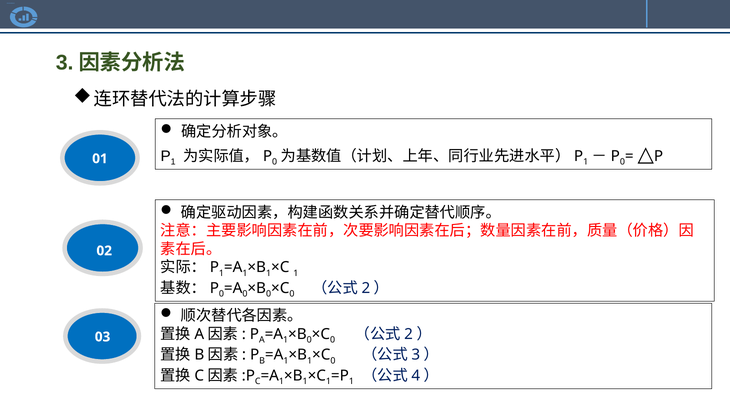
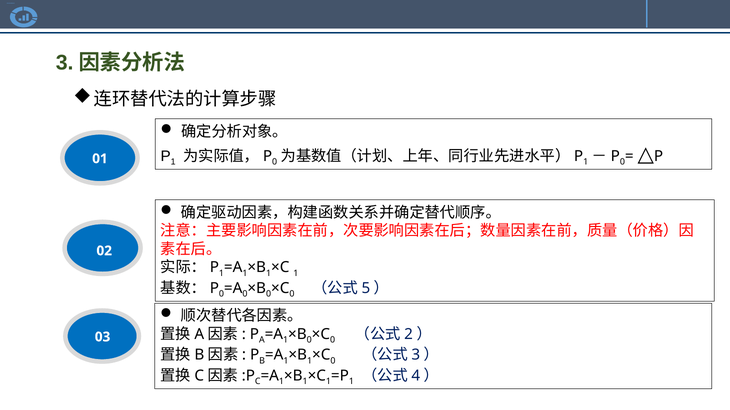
2: 2 -> 5 (366, 288)
